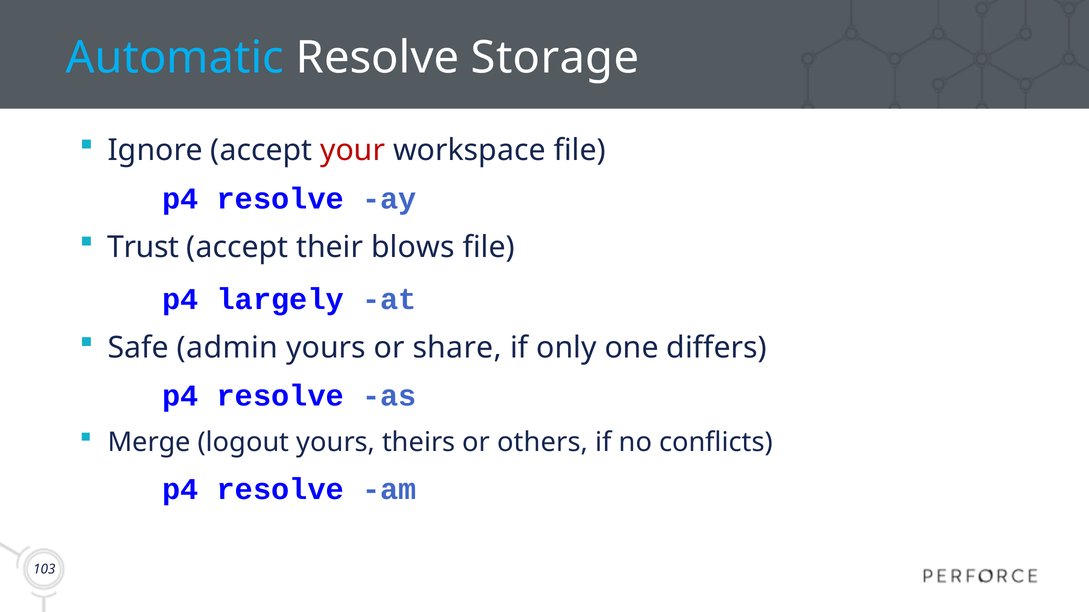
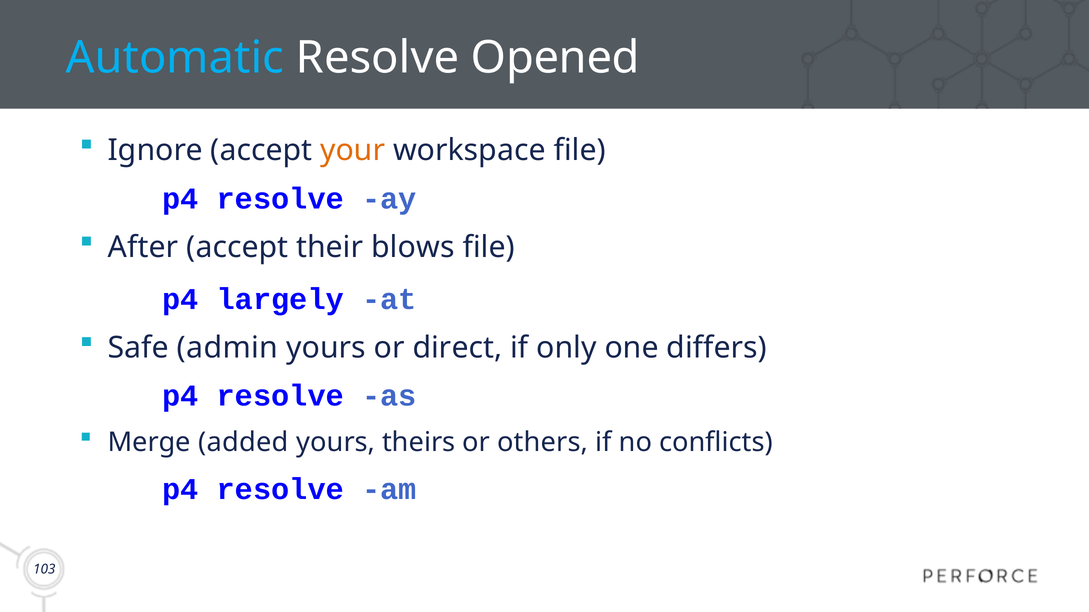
Storage: Storage -> Opened (555, 58)
your colour: red -> orange (353, 151)
Trust: Trust -> After (143, 247)
share: share -> direct (457, 348)
logout: logout -> added (243, 443)
